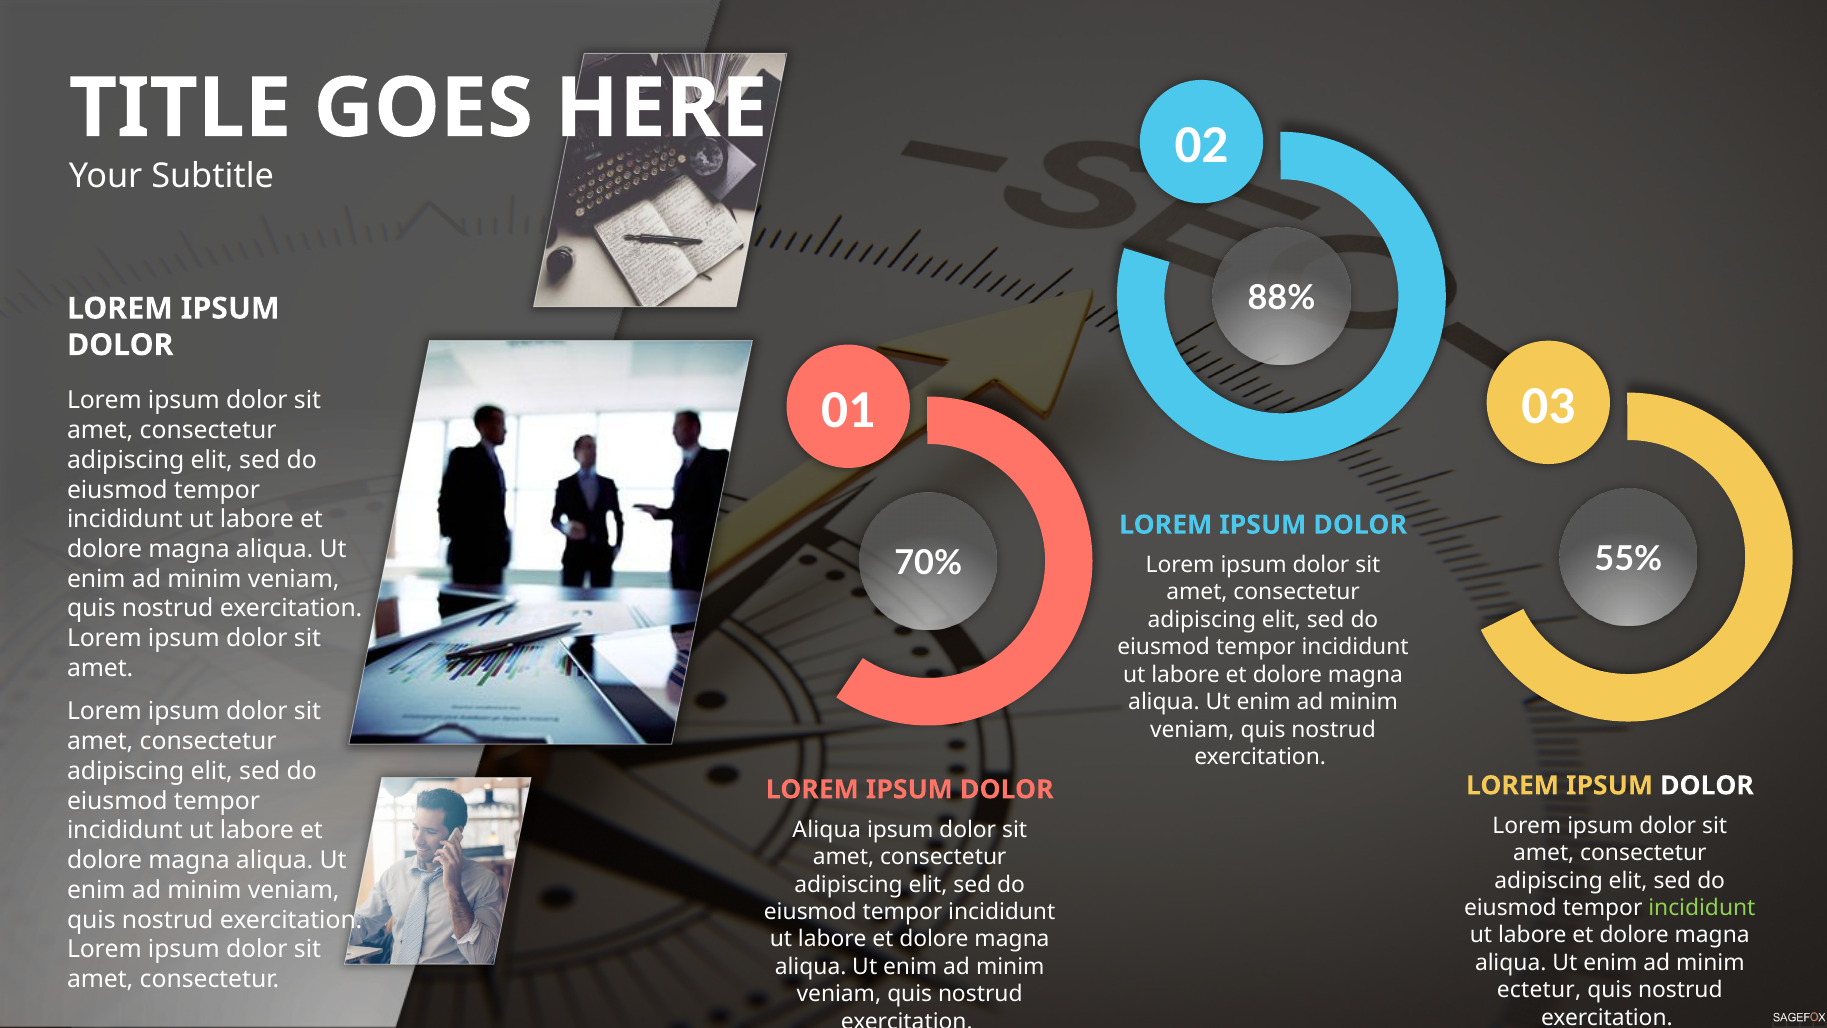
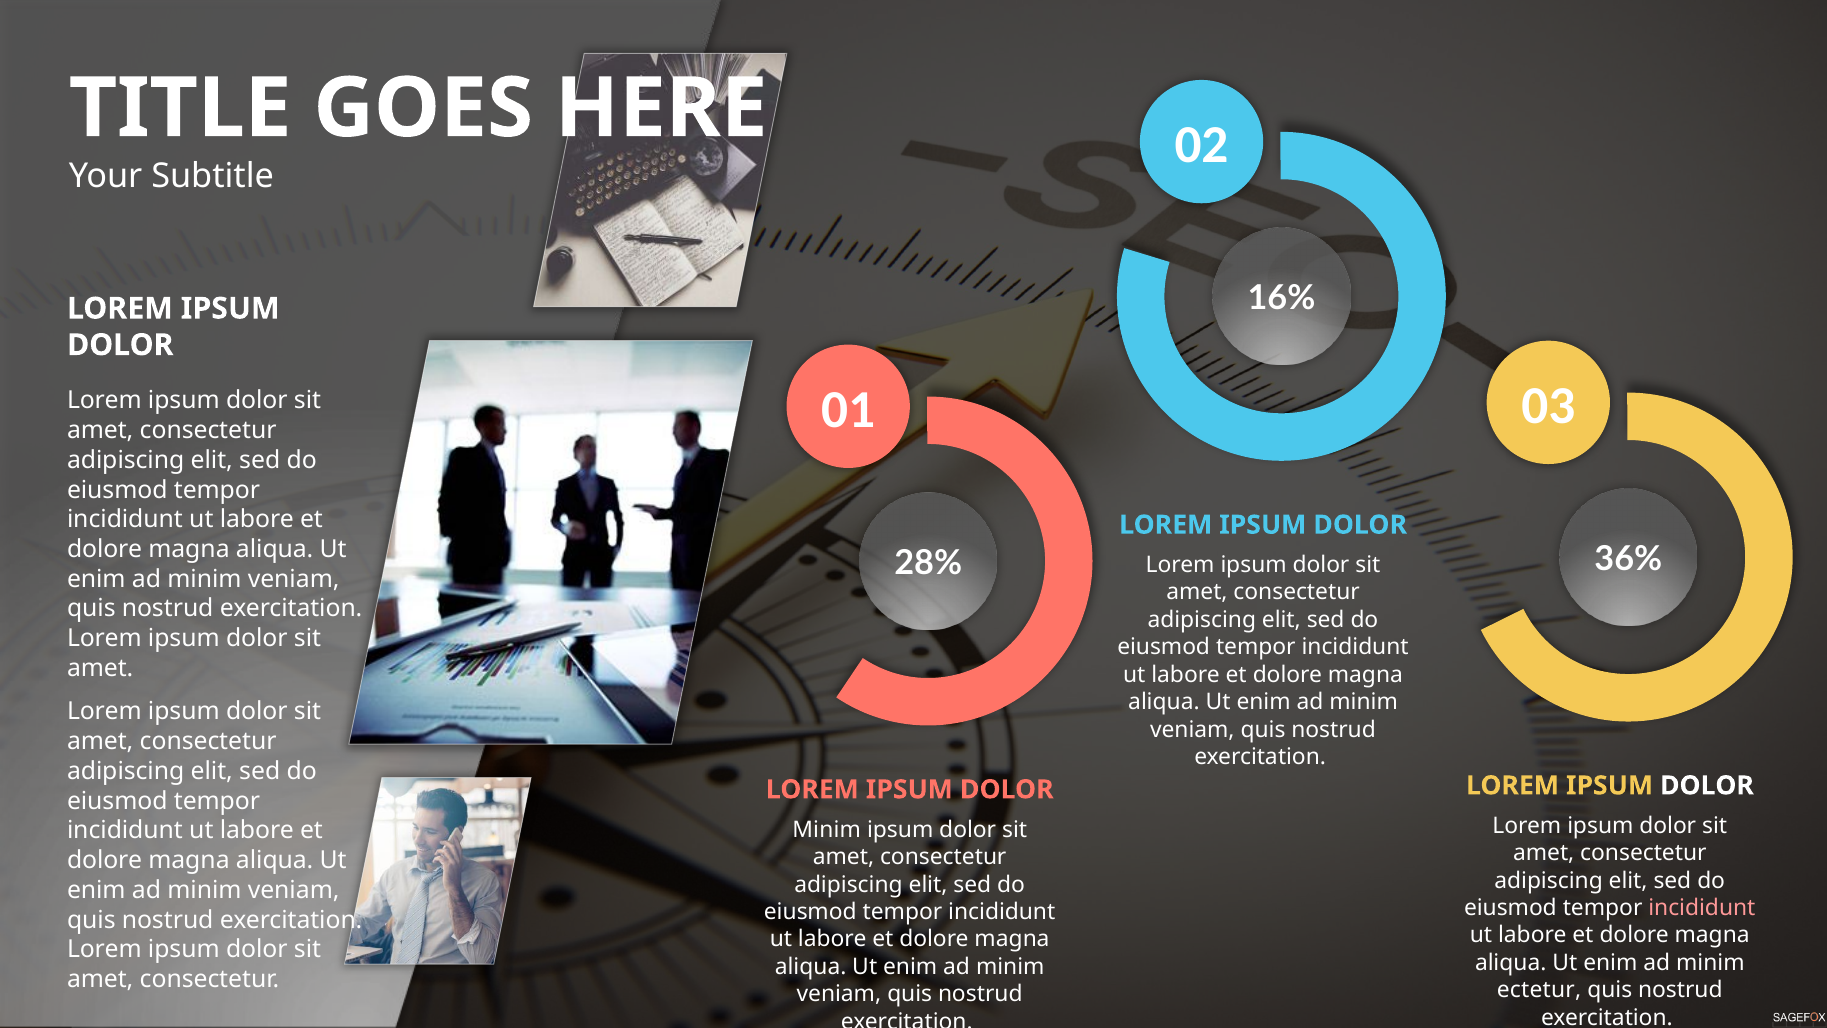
88%: 88% -> 16% (1282, 299)
55%: 55% -> 36% (1628, 559)
70%: 70% -> 28% (928, 563)
Aliqua: Aliqua -> Minim (827, 829)
incididunt colour: light green -> pink (1702, 908)
